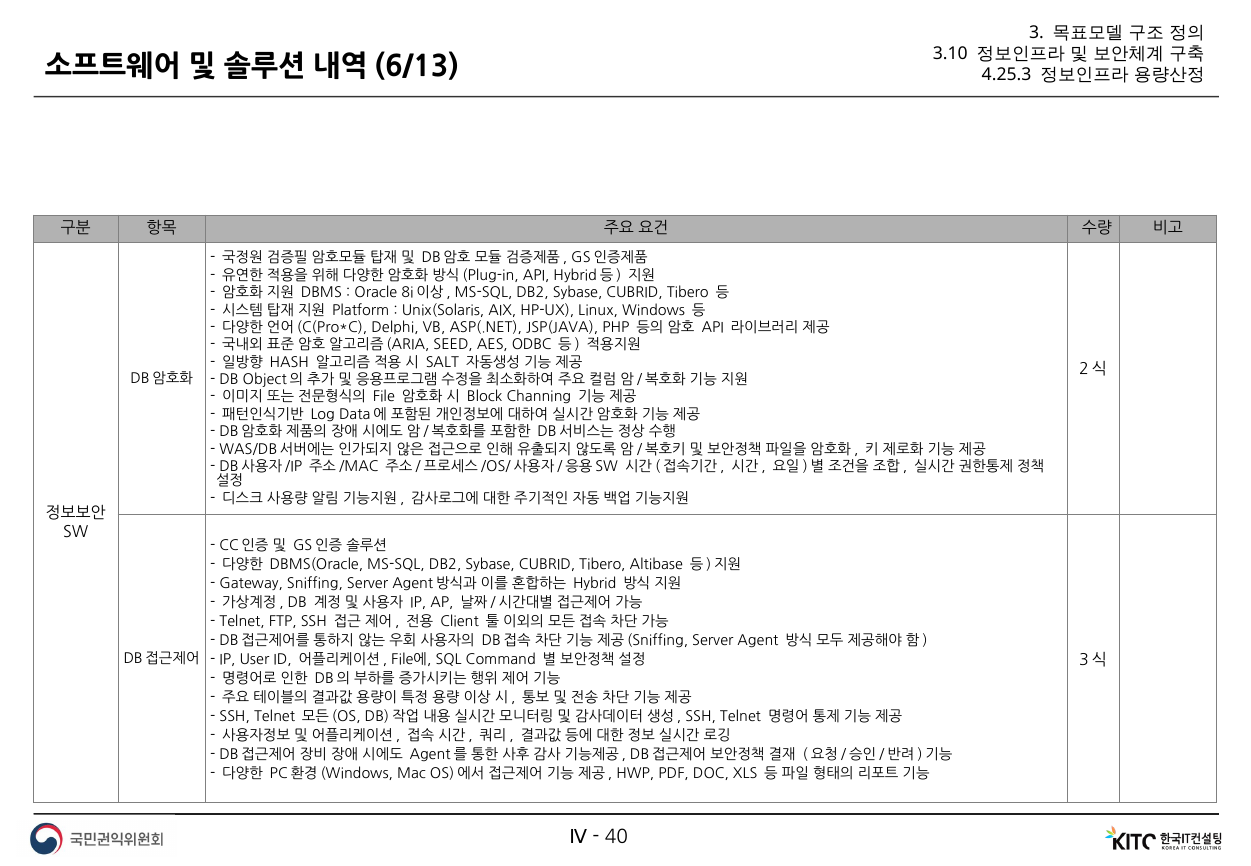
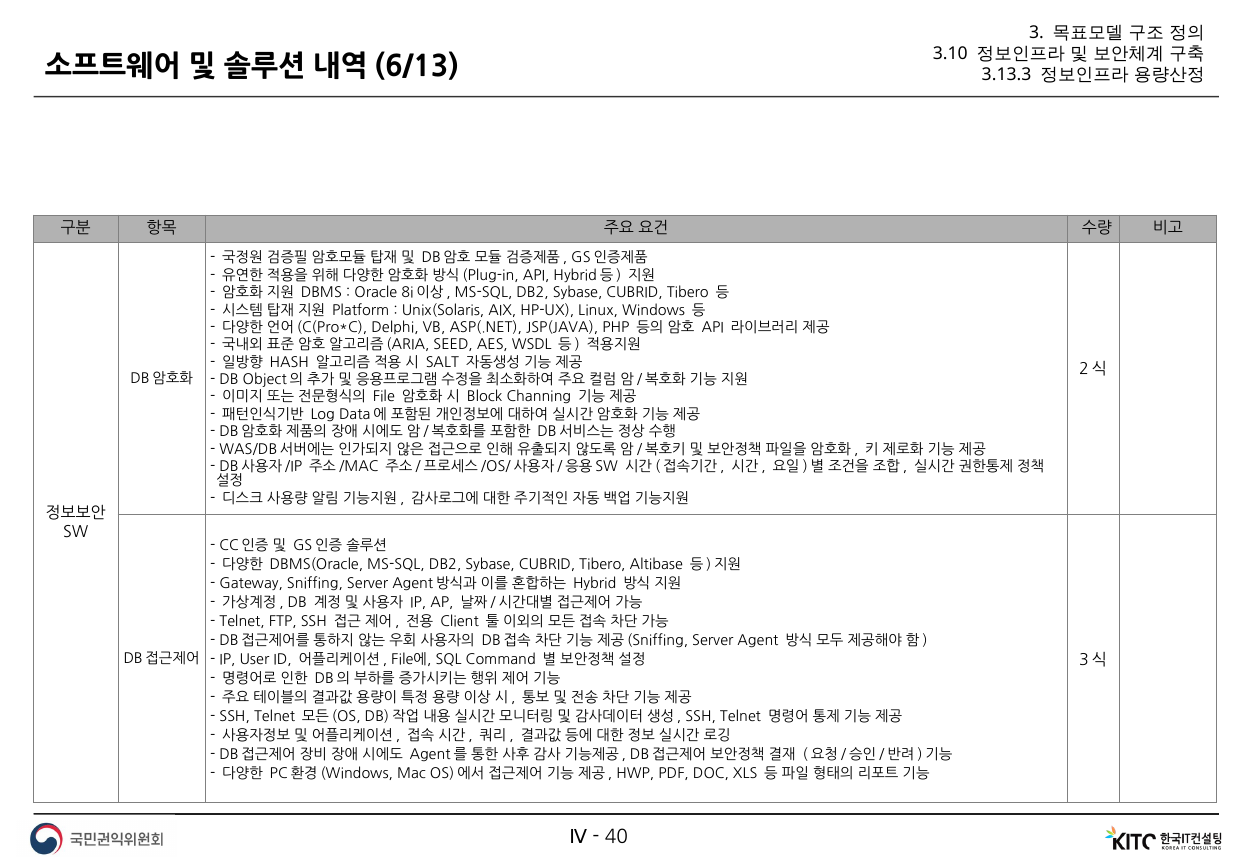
4.25.3: 4.25.3 -> 3.13.3 (1007, 75)
ODBC: ODBC -> WSDL (532, 345)
